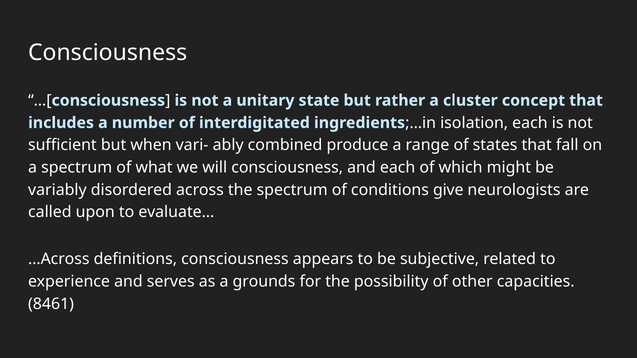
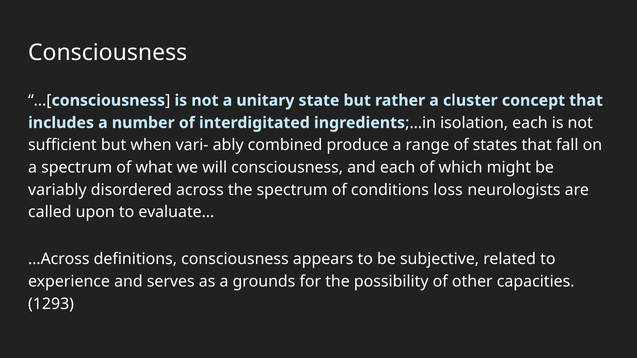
give: give -> loss (448, 190)
8461: 8461 -> 1293 (51, 304)
